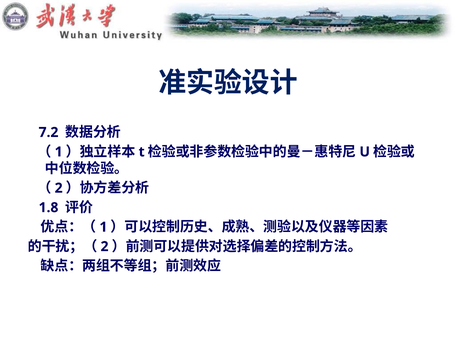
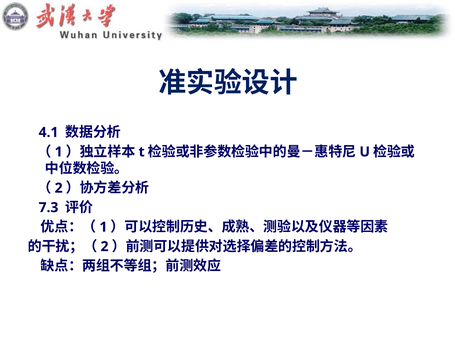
7.2: 7.2 -> 4.1 (49, 132)
1.8: 1.8 -> 7.3 (49, 207)
